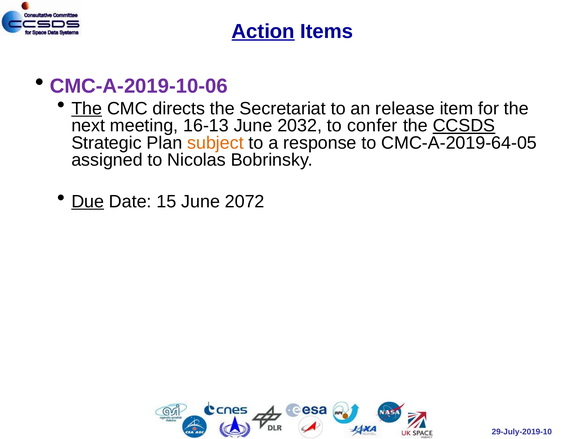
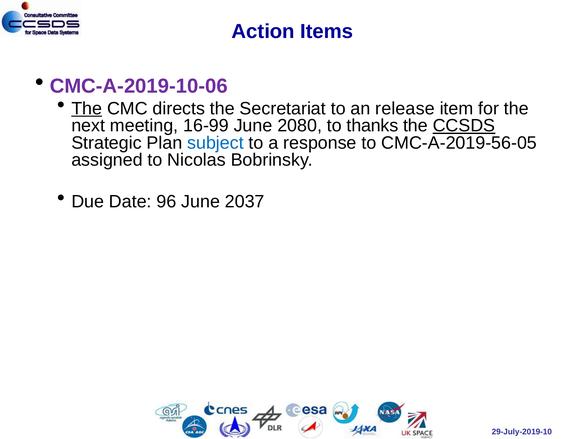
Action underline: present -> none (263, 31)
16-13: 16-13 -> 16-99 (206, 126)
2032: 2032 -> 2080 (300, 126)
confer: confer -> thanks (372, 126)
subject colour: orange -> blue (215, 143)
CMC-A-2019-64-05: CMC-A-2019-64-05 -> CMC-A-2019-56-05 (459, 143)
Due underline: present -> none (88, 201)
15: 15 -> 96 (166, 201)
2072: 2072 -> 2037 (245, 201)
